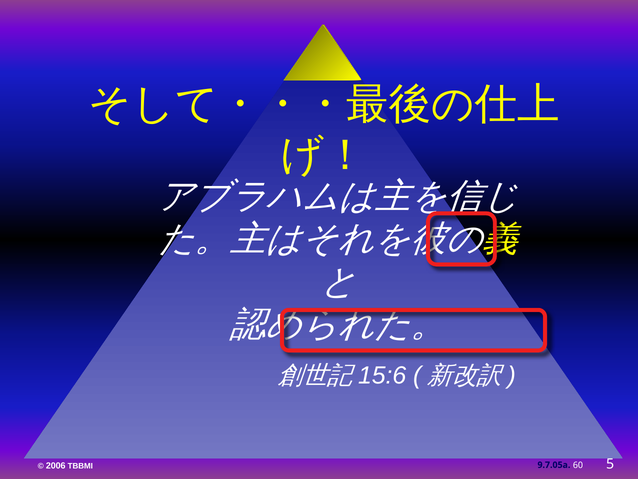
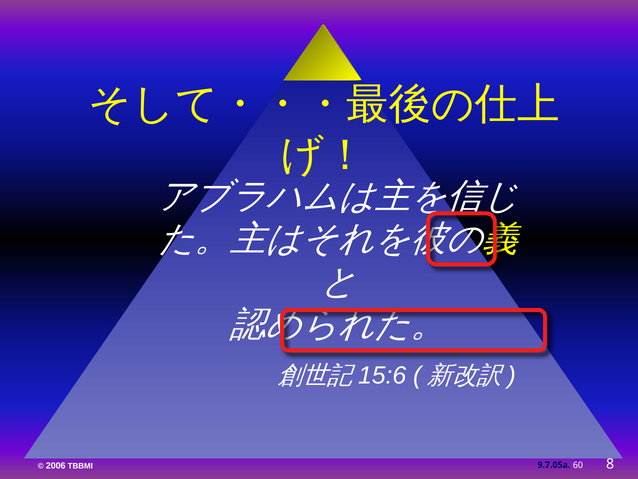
5: 5 -> 8 (610, 464)
